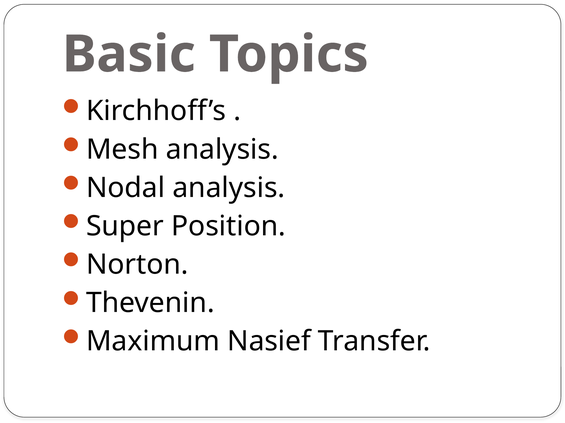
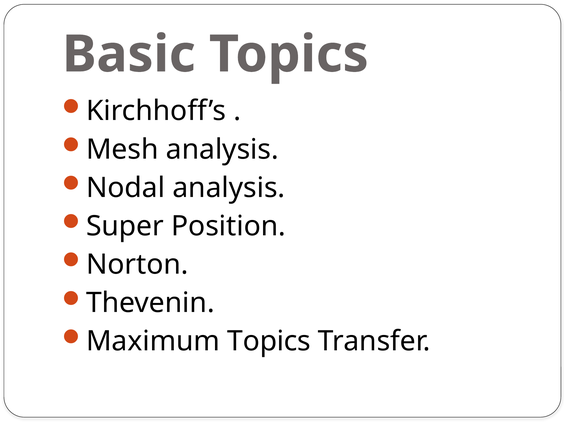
Maximum Nasief: Nasief -> Topics (269, 342)
